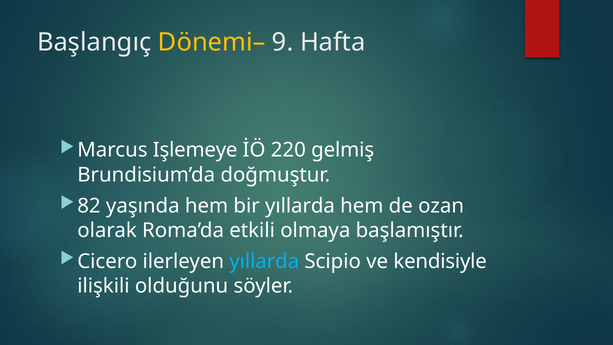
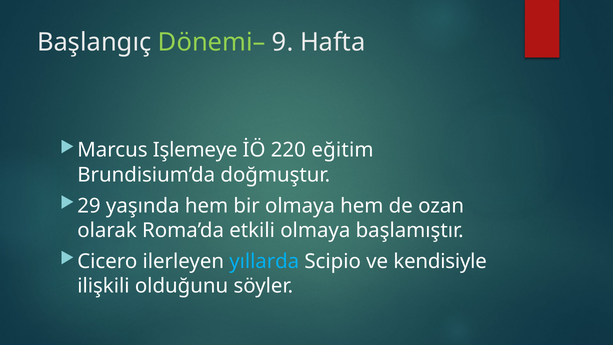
Dönemi– colour: yellow -> light green (212, 42)
gelmiş: gelmiş -> eğitim (343, 150)
82: 82 -> 29 (89, 206)
bir yıllarda: yıllarda -> olmaya (300, 206)
